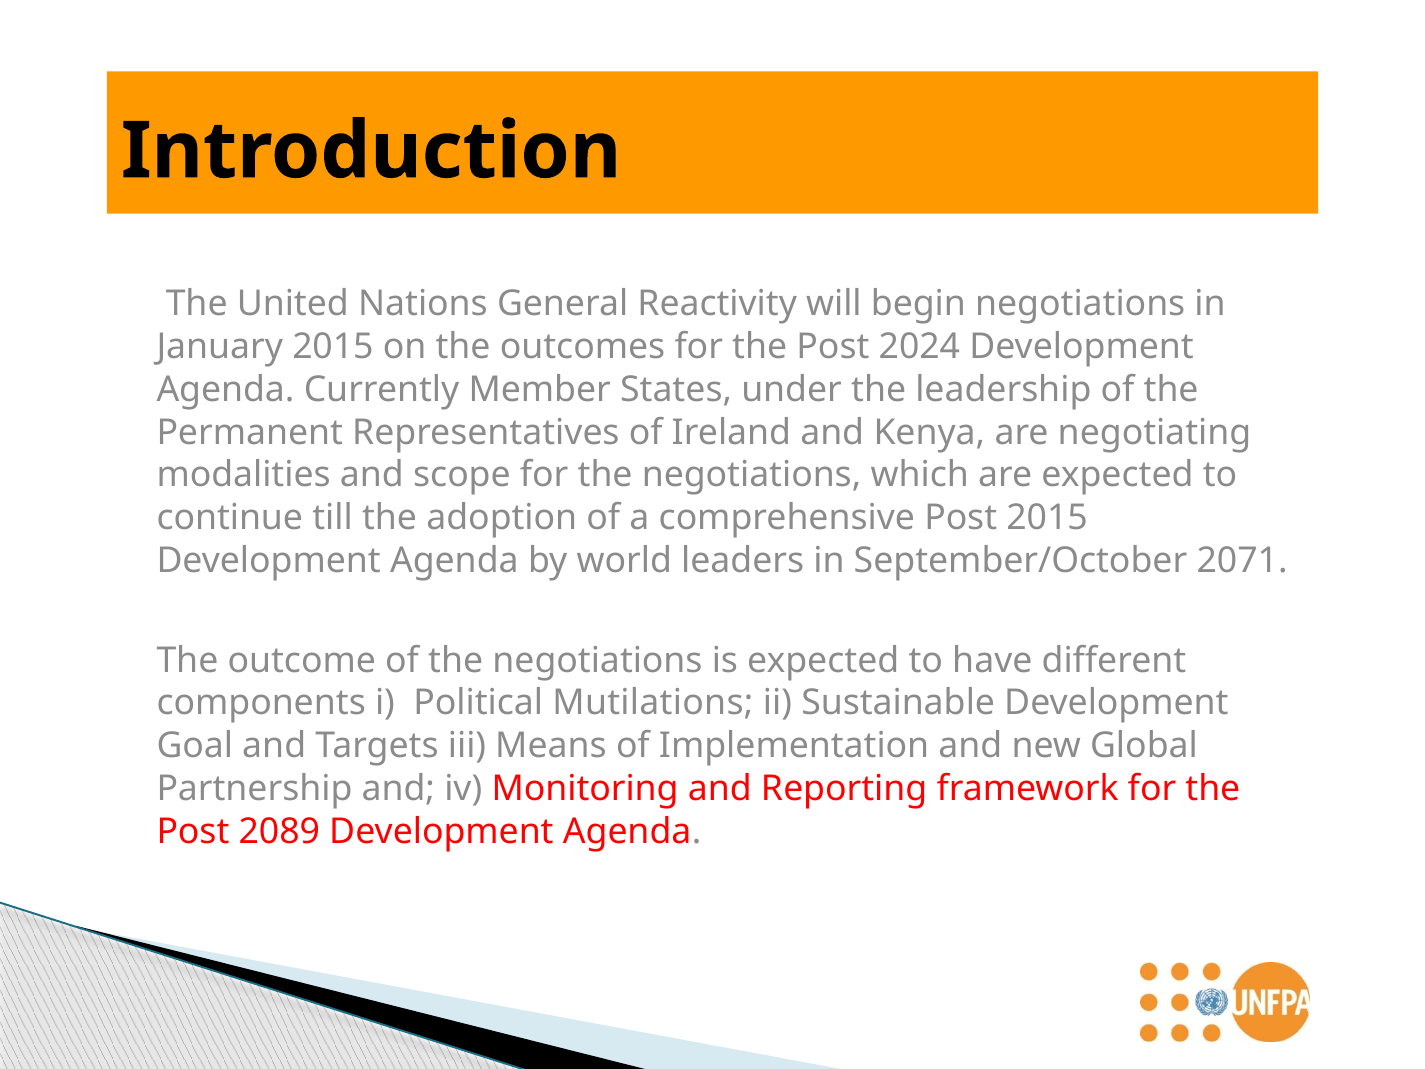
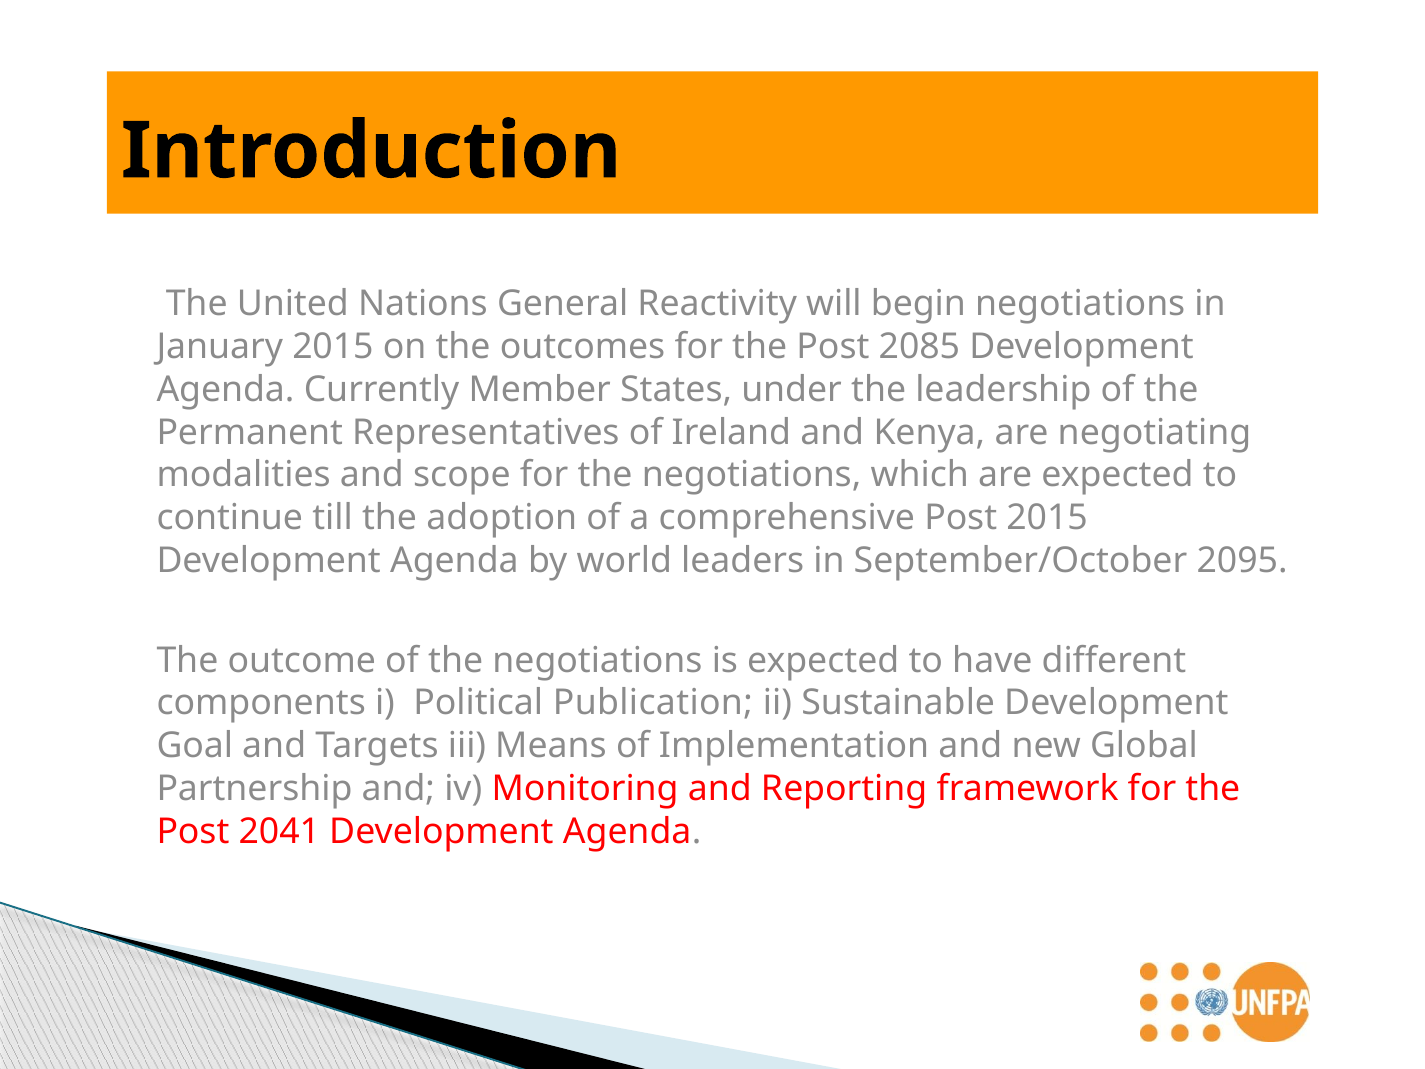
2024: 2024 -> 2085 (919, 347)
2071: 2071 -> 2095 (1242, 560)
Mutilations: Mutilations -> Publication (653, 703)
2089: 2089 -> 2041 (279, 831)
